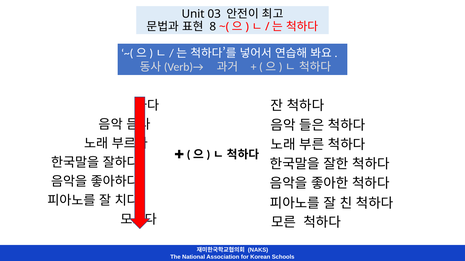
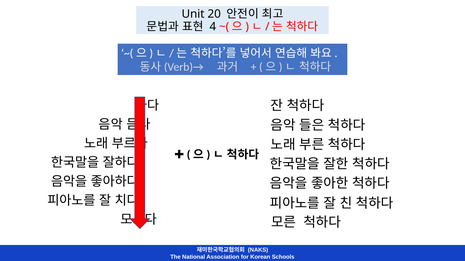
03: 03 -> 20 (214, 14)
8: 8 -> 4 (213, 27)
